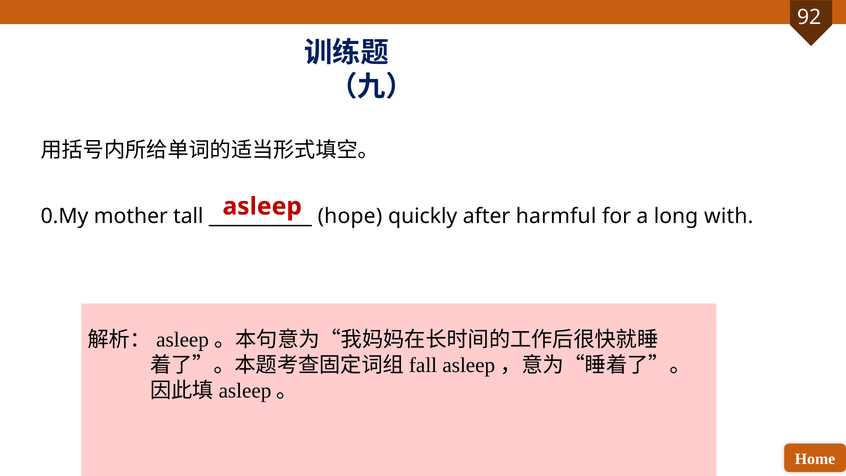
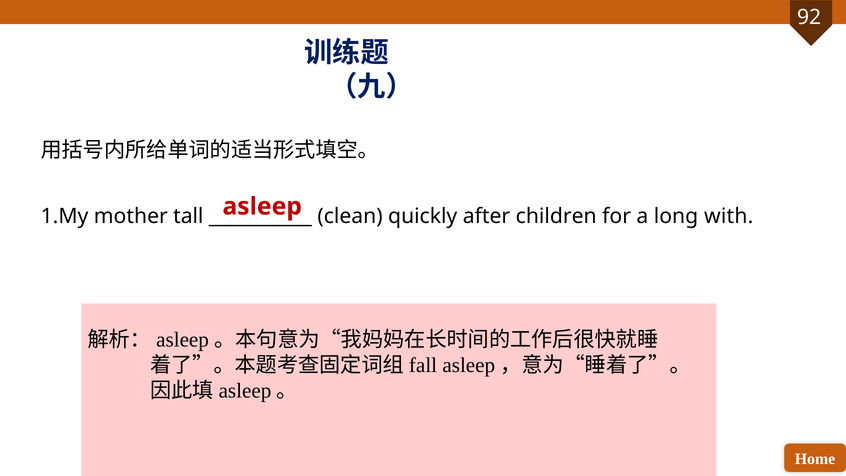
0.My: 0.My -> 1.My (65, 216)
hope: hope -> clean (350, 216)
harmful: harmful -> children (556, 216)
